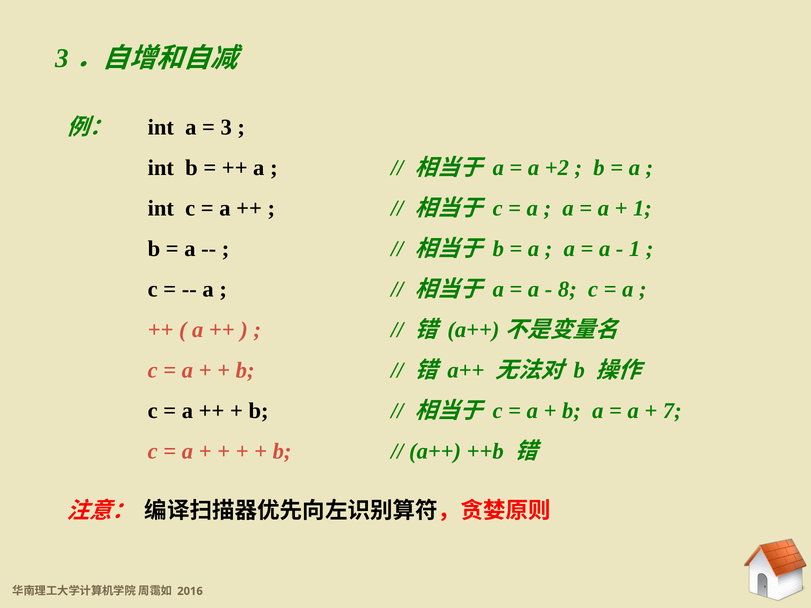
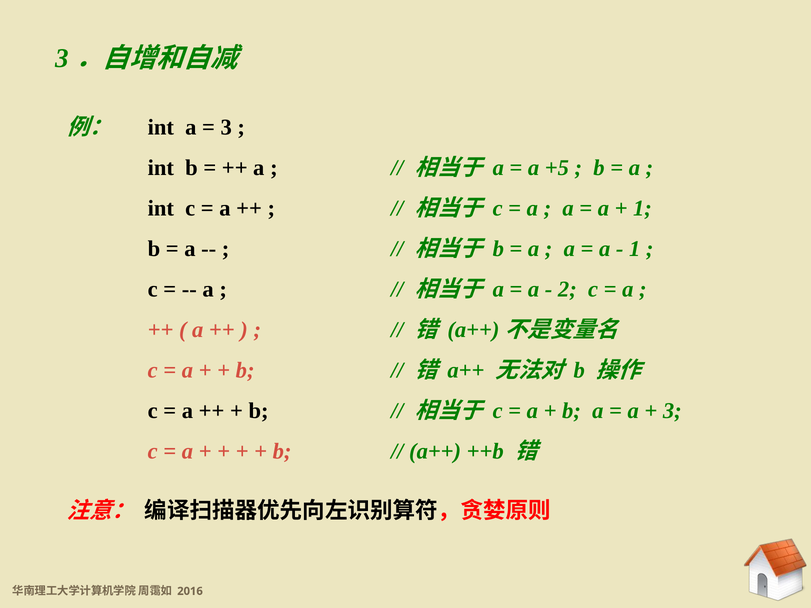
+2: +2 -> +5 (557, 168)
8: 8 -> 2 (567, 290)
7: 7 -> 3 (672, 411)
